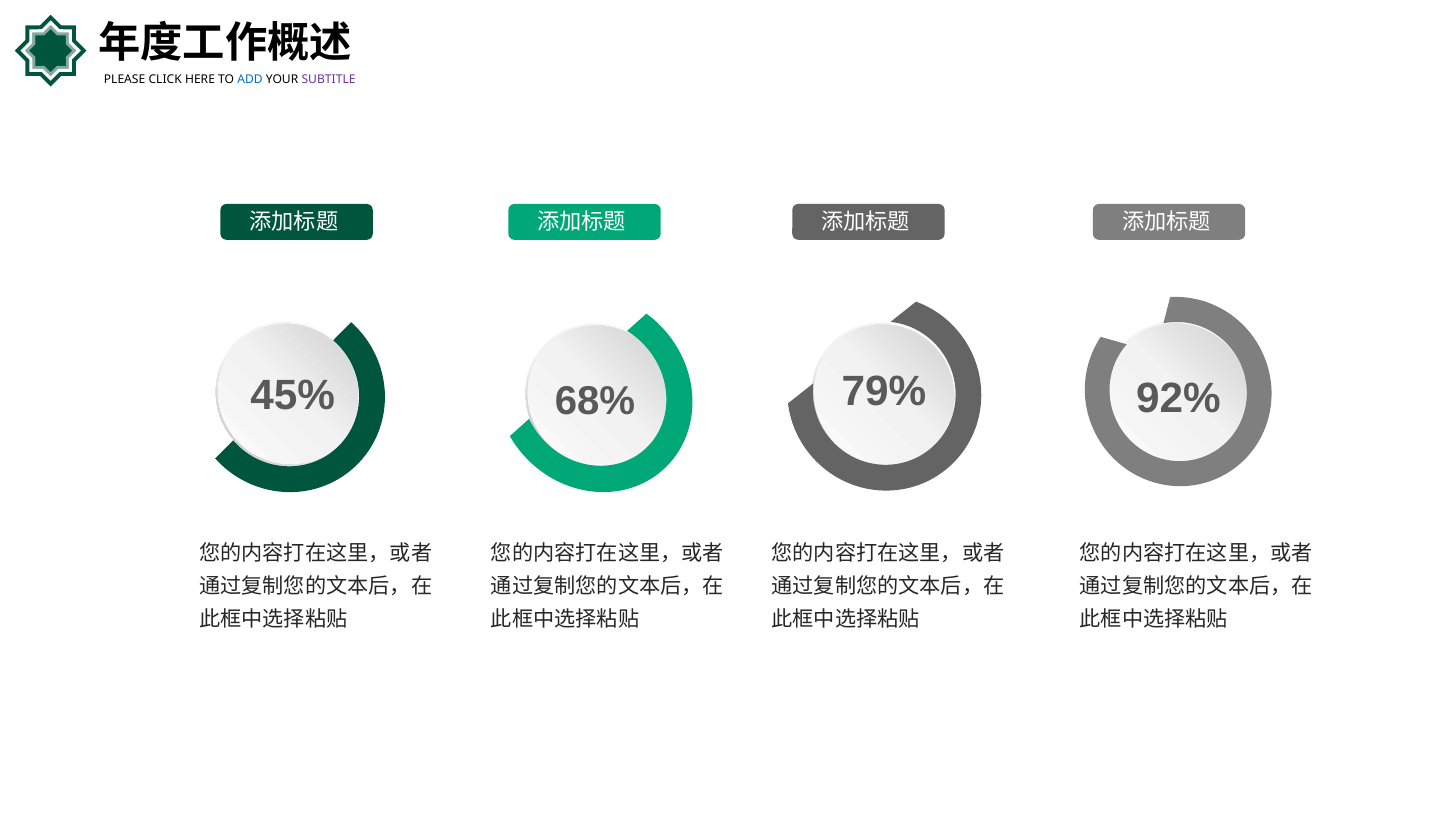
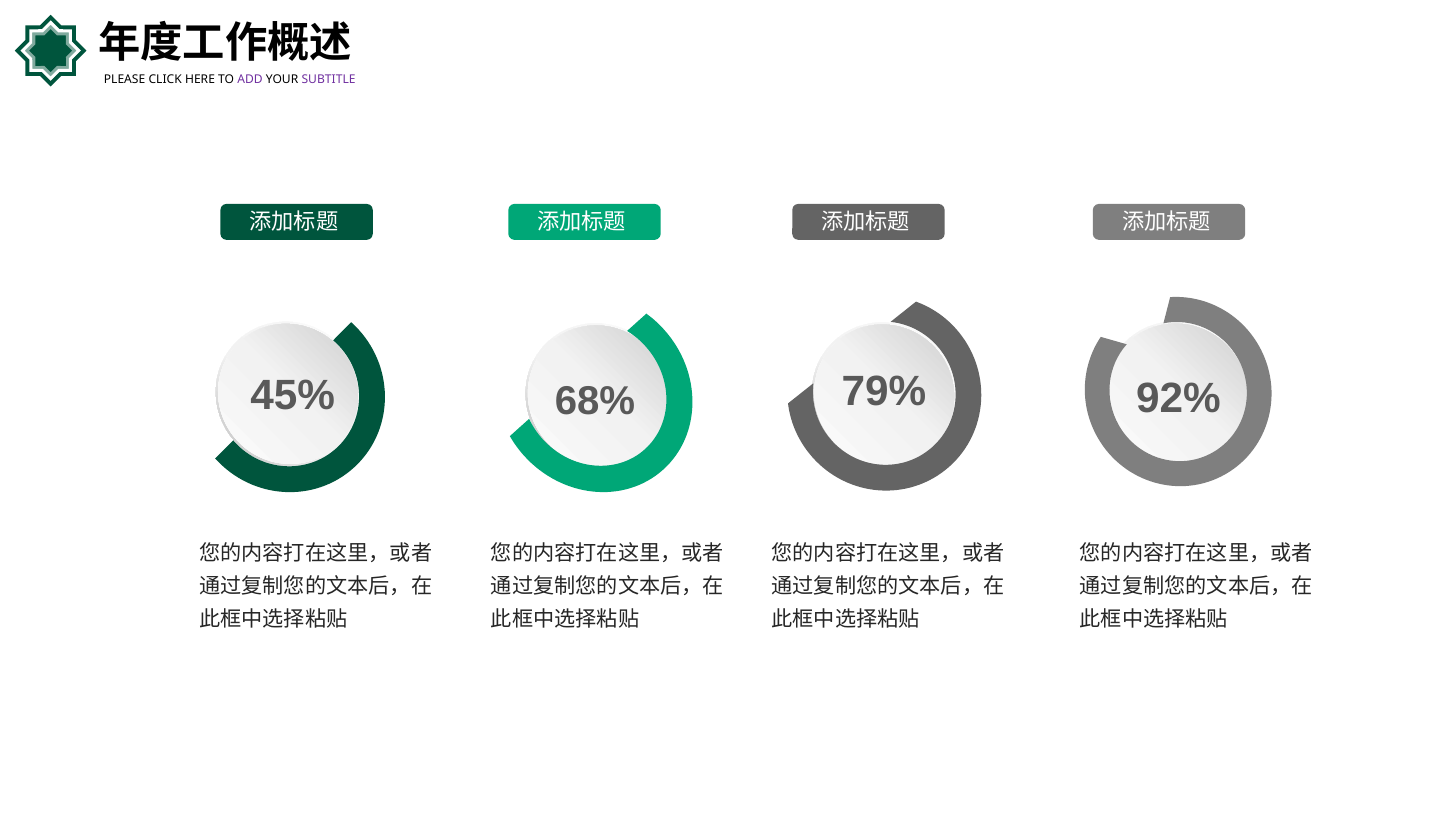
ADD colour: blue -> purple (250, 80)
